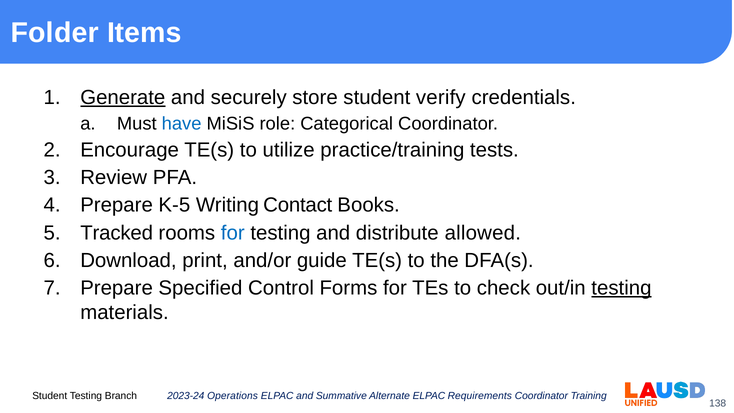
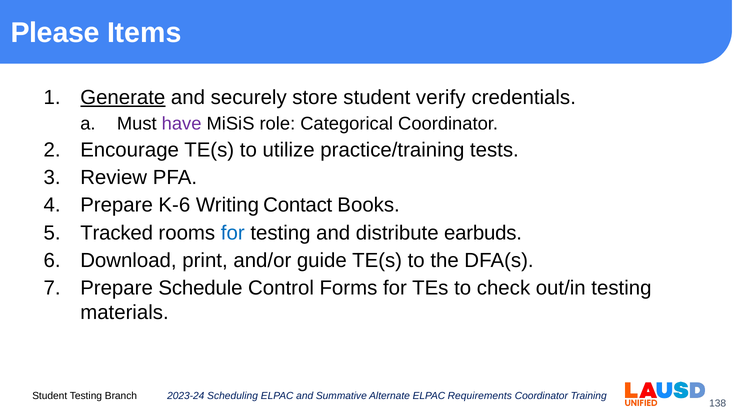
Folder: Folder -> Please (55, 33)
have colour: blue -> purple (182, 124)
K-5: K-5 -> K-6 (174, 205)
allowed: allowed -> earbuds (483, 233)
Specified: Specified -> Schedule (200, 288)
testing underline: present -> none (621, 288)
Operations: Operations -> Scheduling (233, 396)
